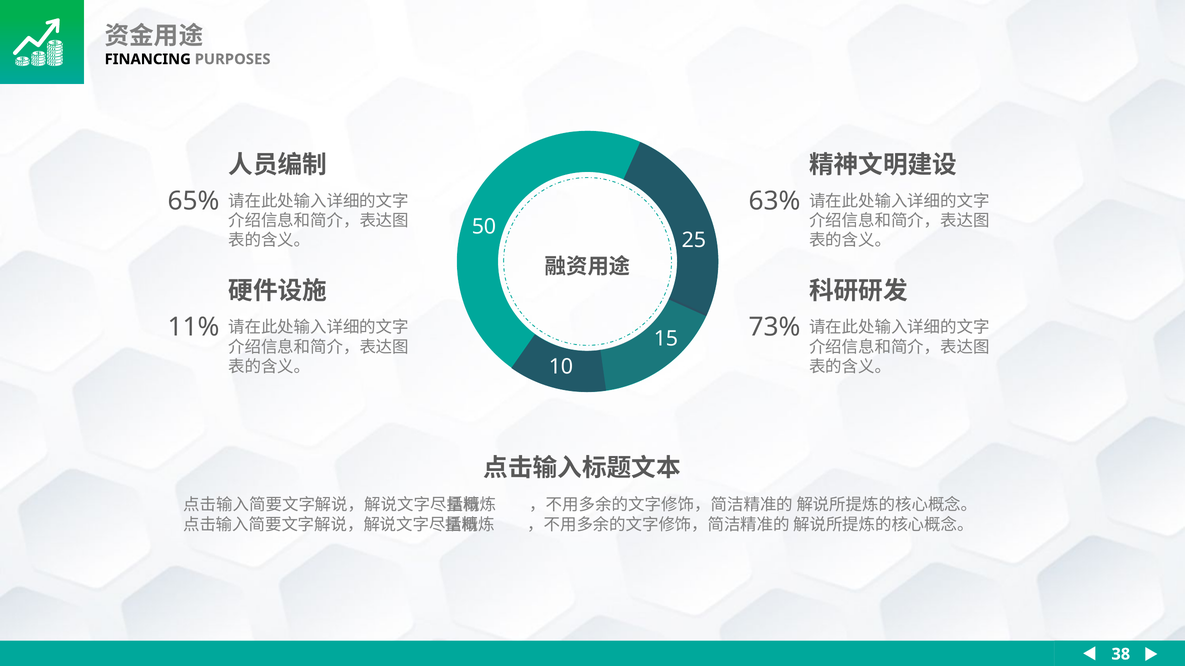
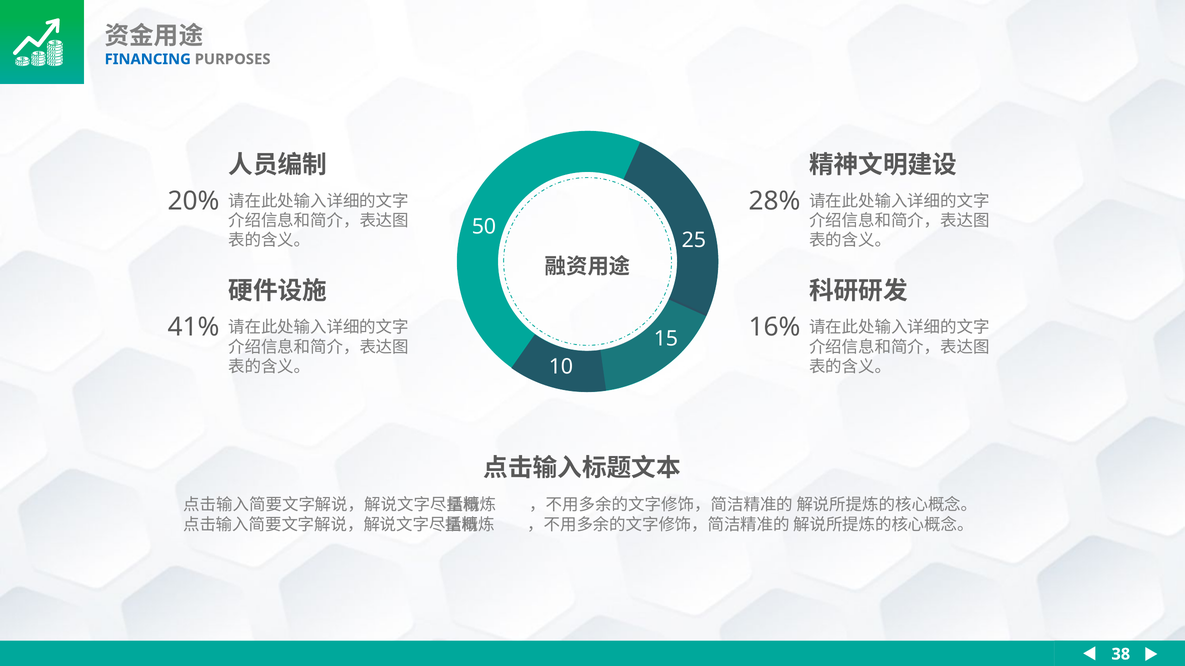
FINANCING colour: black -> blue (148, 59)
65%: 65% -> 20% (194, 201)
63%: 63% -> 28% (774, 201)
11%: 11% -> 41% (194, 328)
73%: 73% -> 16% (774, 328)
